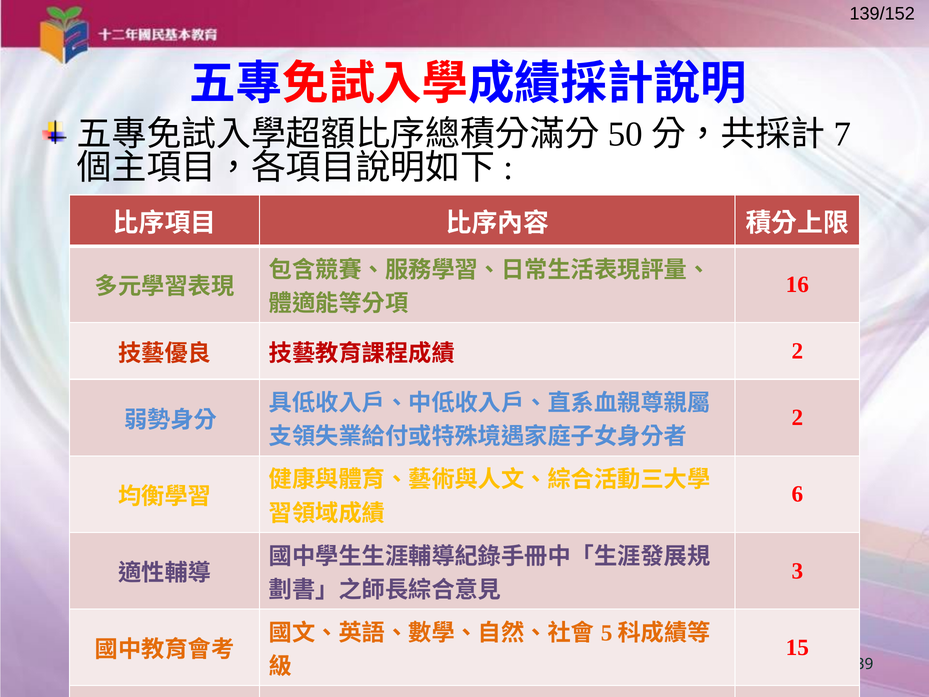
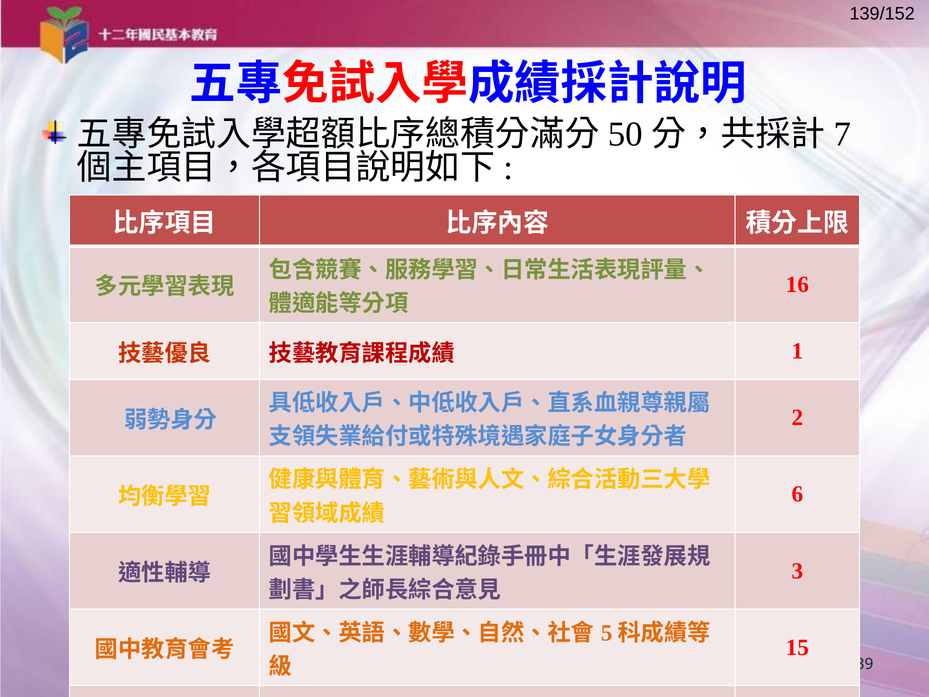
2: 2 -> 1 (797, 351)
